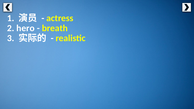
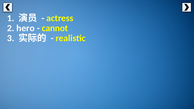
breath: breath -> cannot (55, 28)
